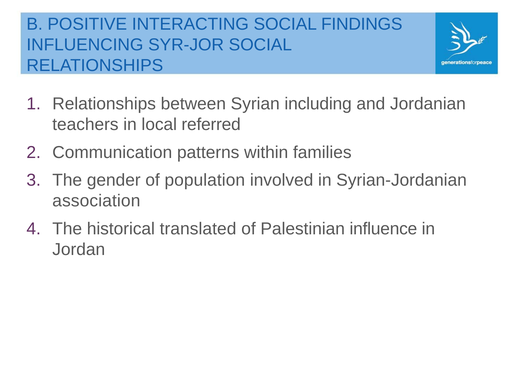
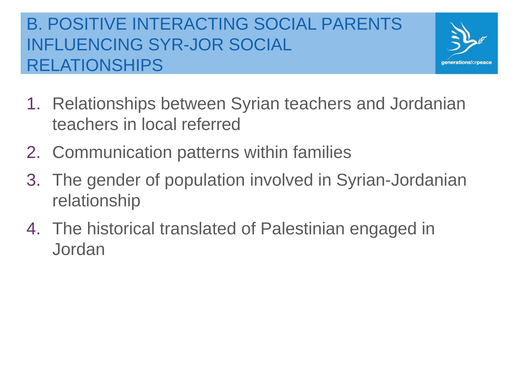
FINDINGS: FINDINGS -> PARENTS (362, 24)
Syrian including: including -> teachers (318, 104)
association: association -> relationship (96, 201)
influence: influence -> engaged (383, 229)
